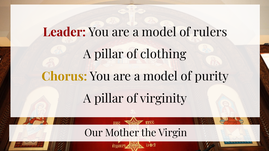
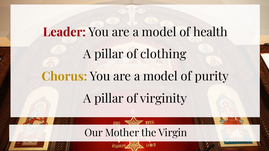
rulers: rulers -> health (210, 32)
